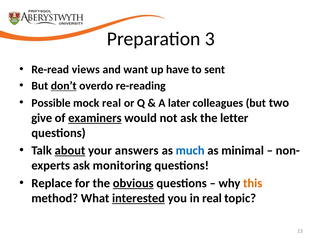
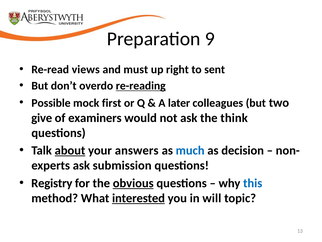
3: 3 -> 9 (210, 39)
want: want -> must (136, 69)
have: have -> right (177, 69)
don’t underline: present -> none (64, 86)
re-reading underline: none -> present (141, 86)
mock real: real -> first (112, 103)
examiners underline: present -> none (95, 118)
letter: letter -> think (234, 118)
minimal: minimal -> decision (243, 150)
monitoring: monitoring -> submission (122, 165)
Replace: Replace -> Registry (52, 183)
this colour: orange -> blue (253, 183)
in real: real -> will (212, 198)
